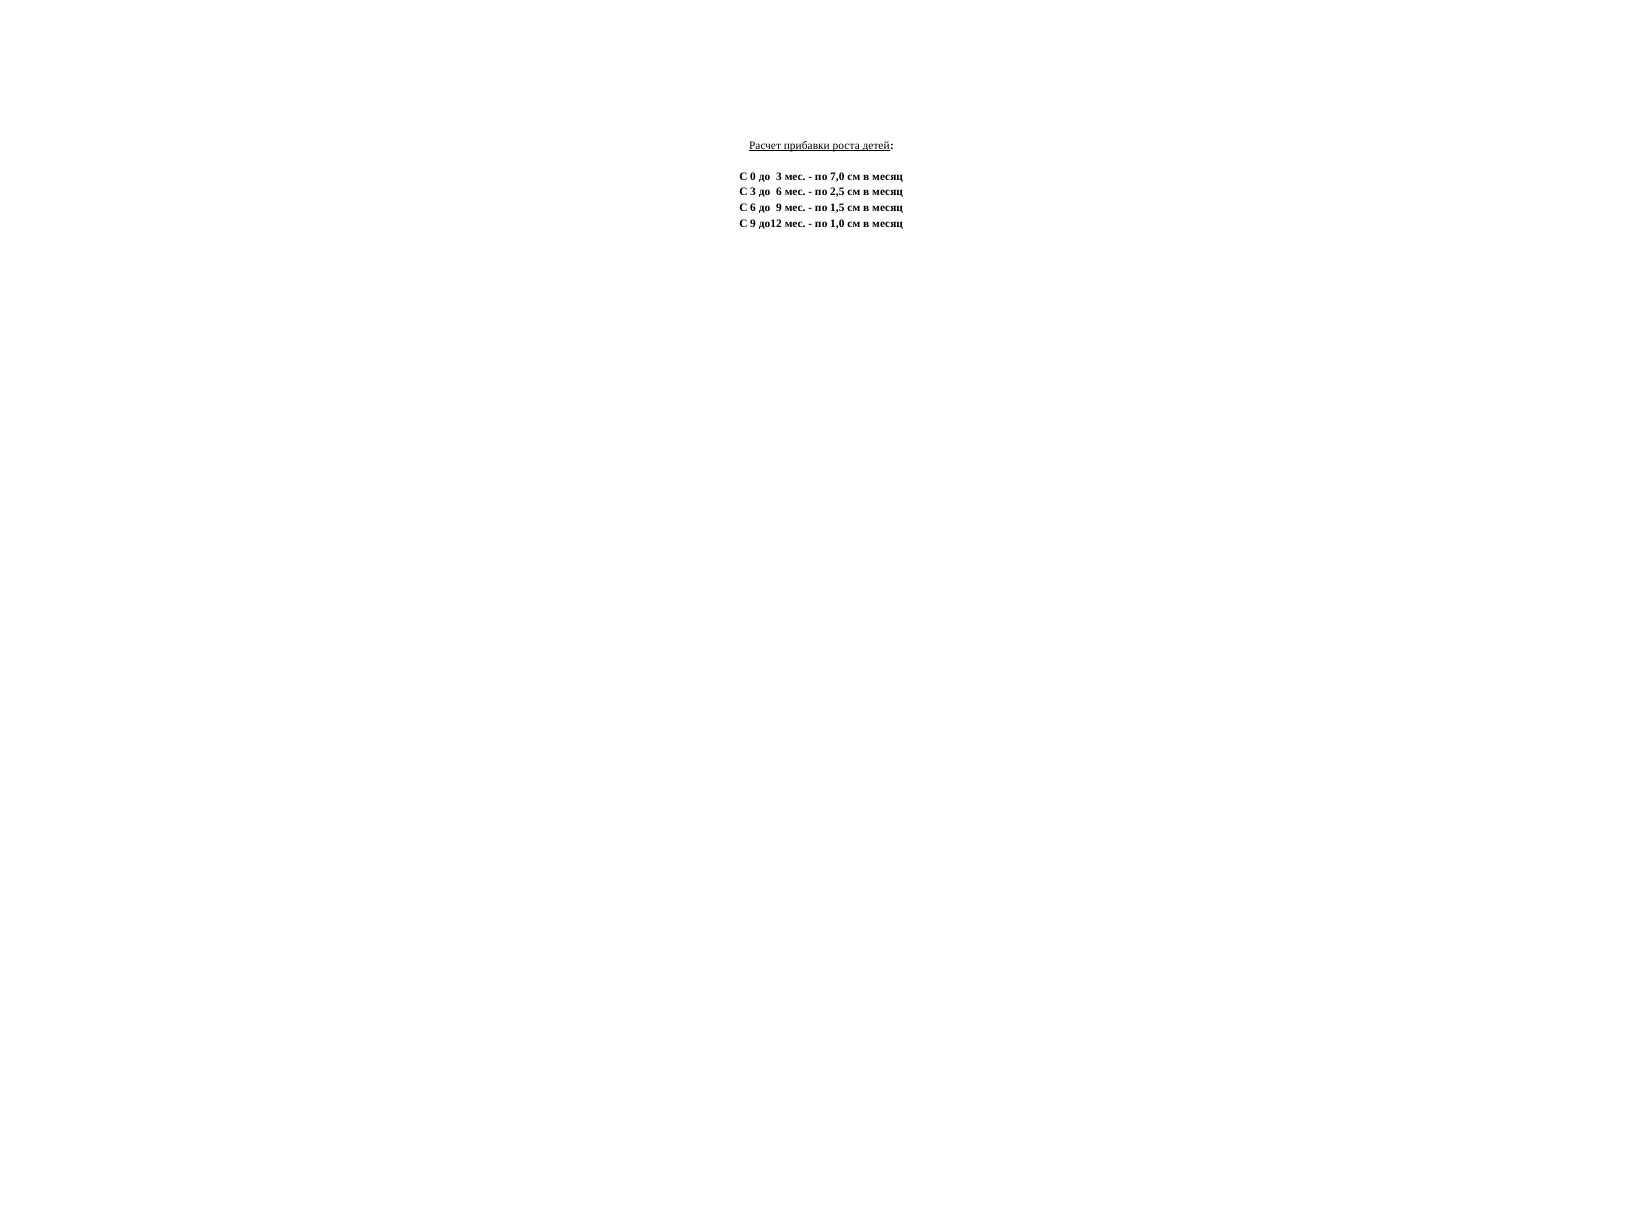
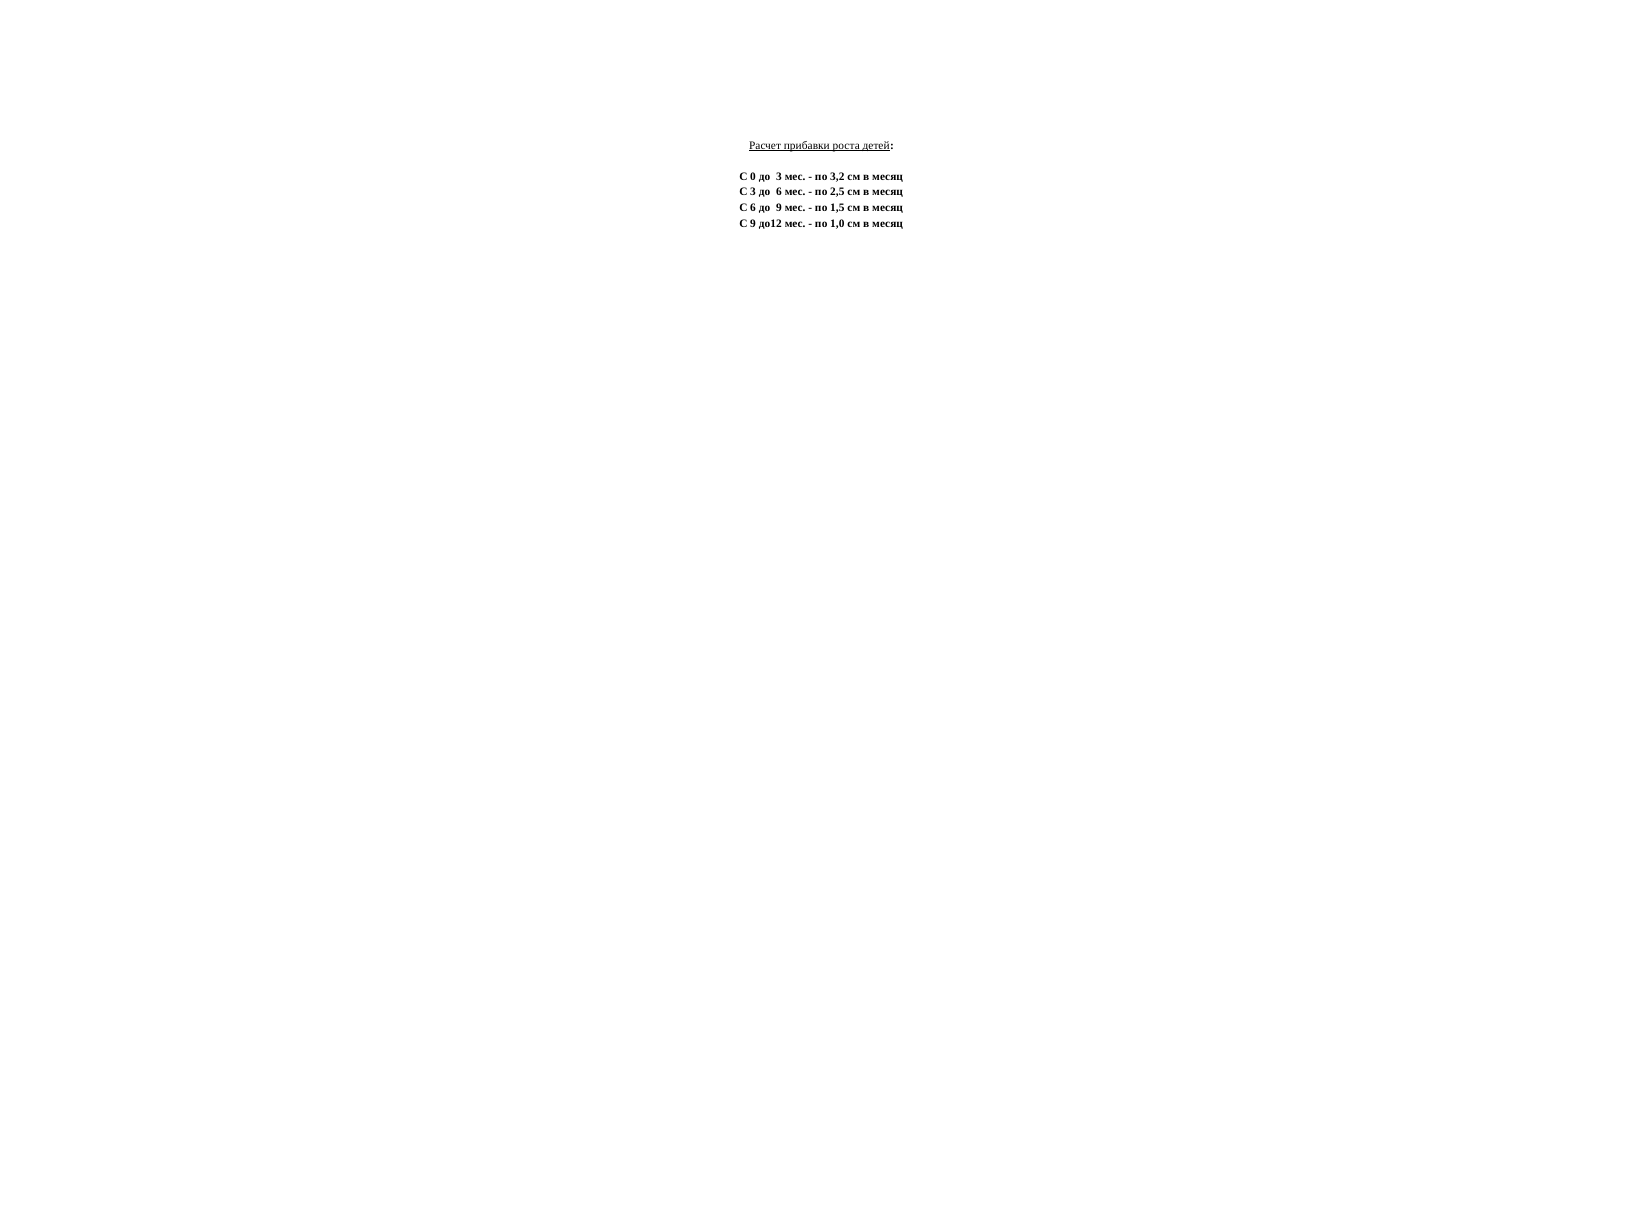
7,0: 7,0 -> 3,2 (837, 177)
